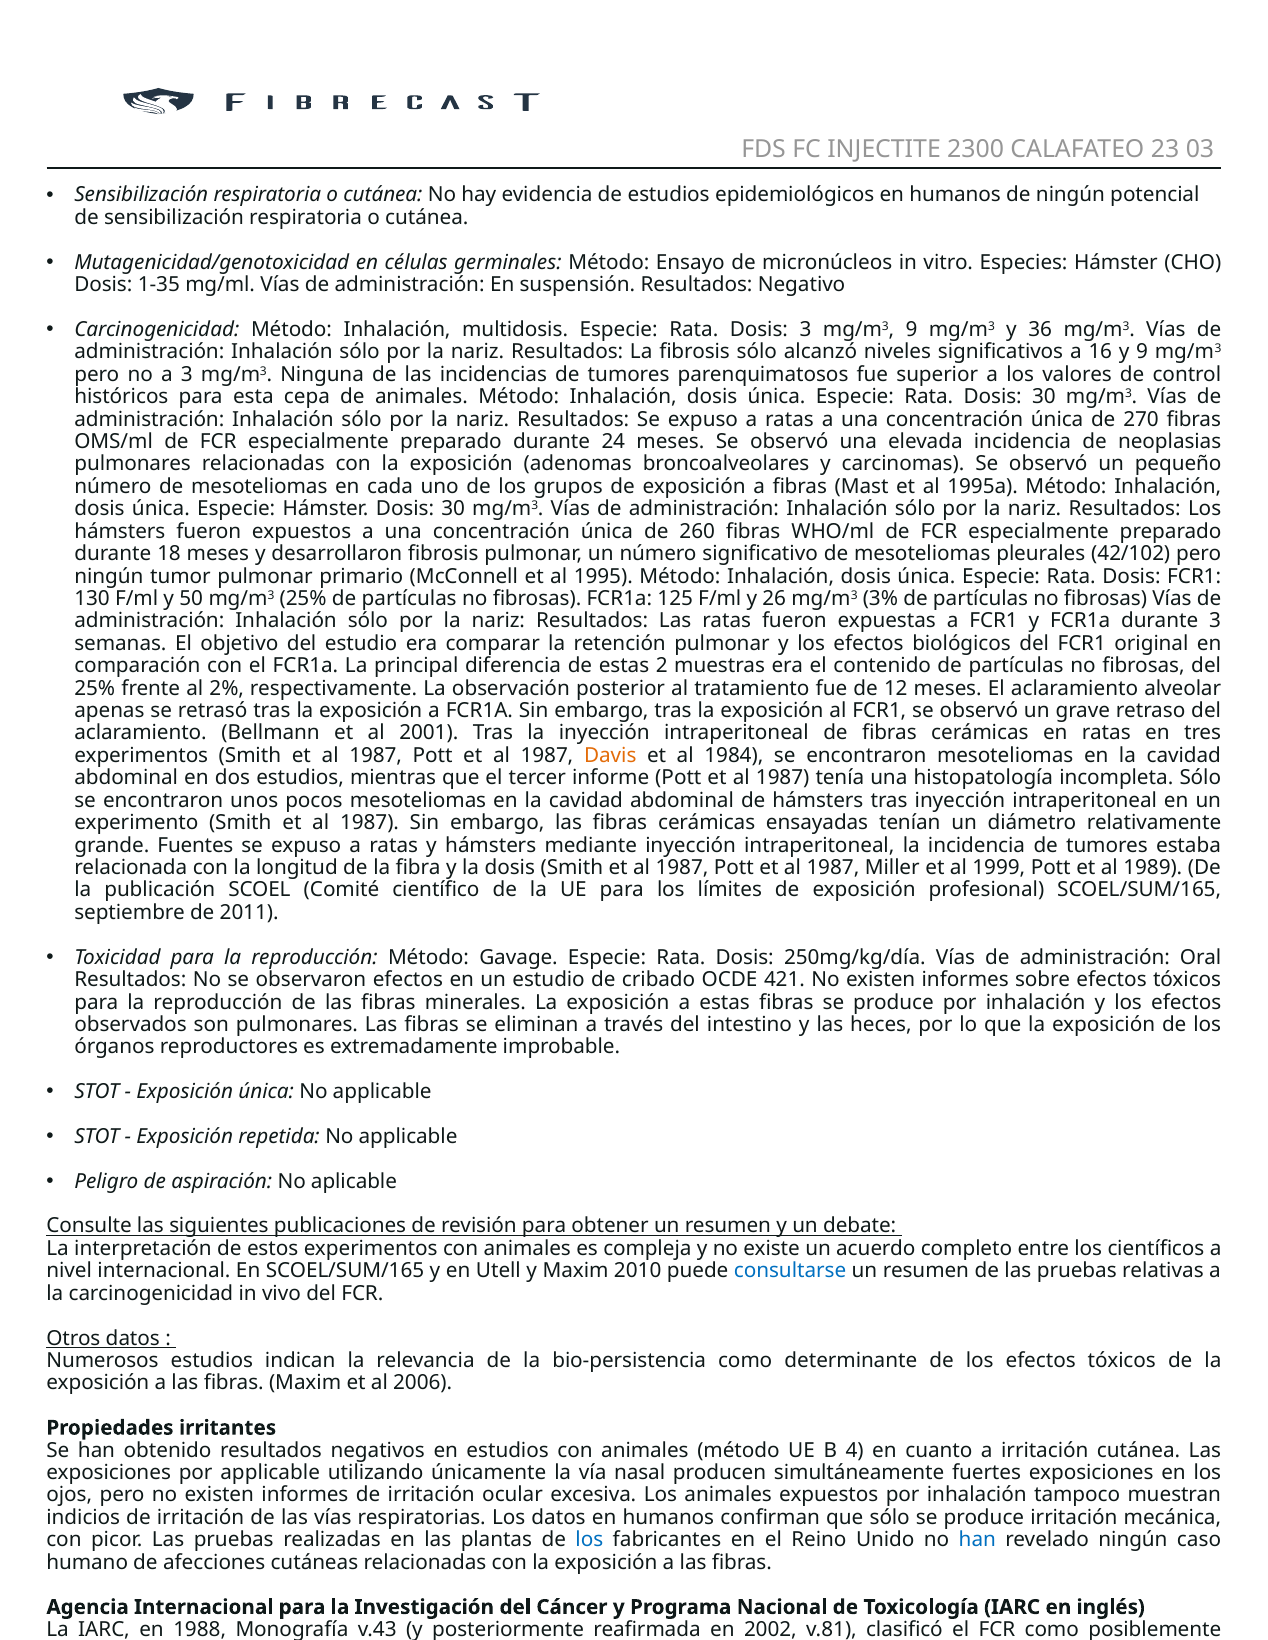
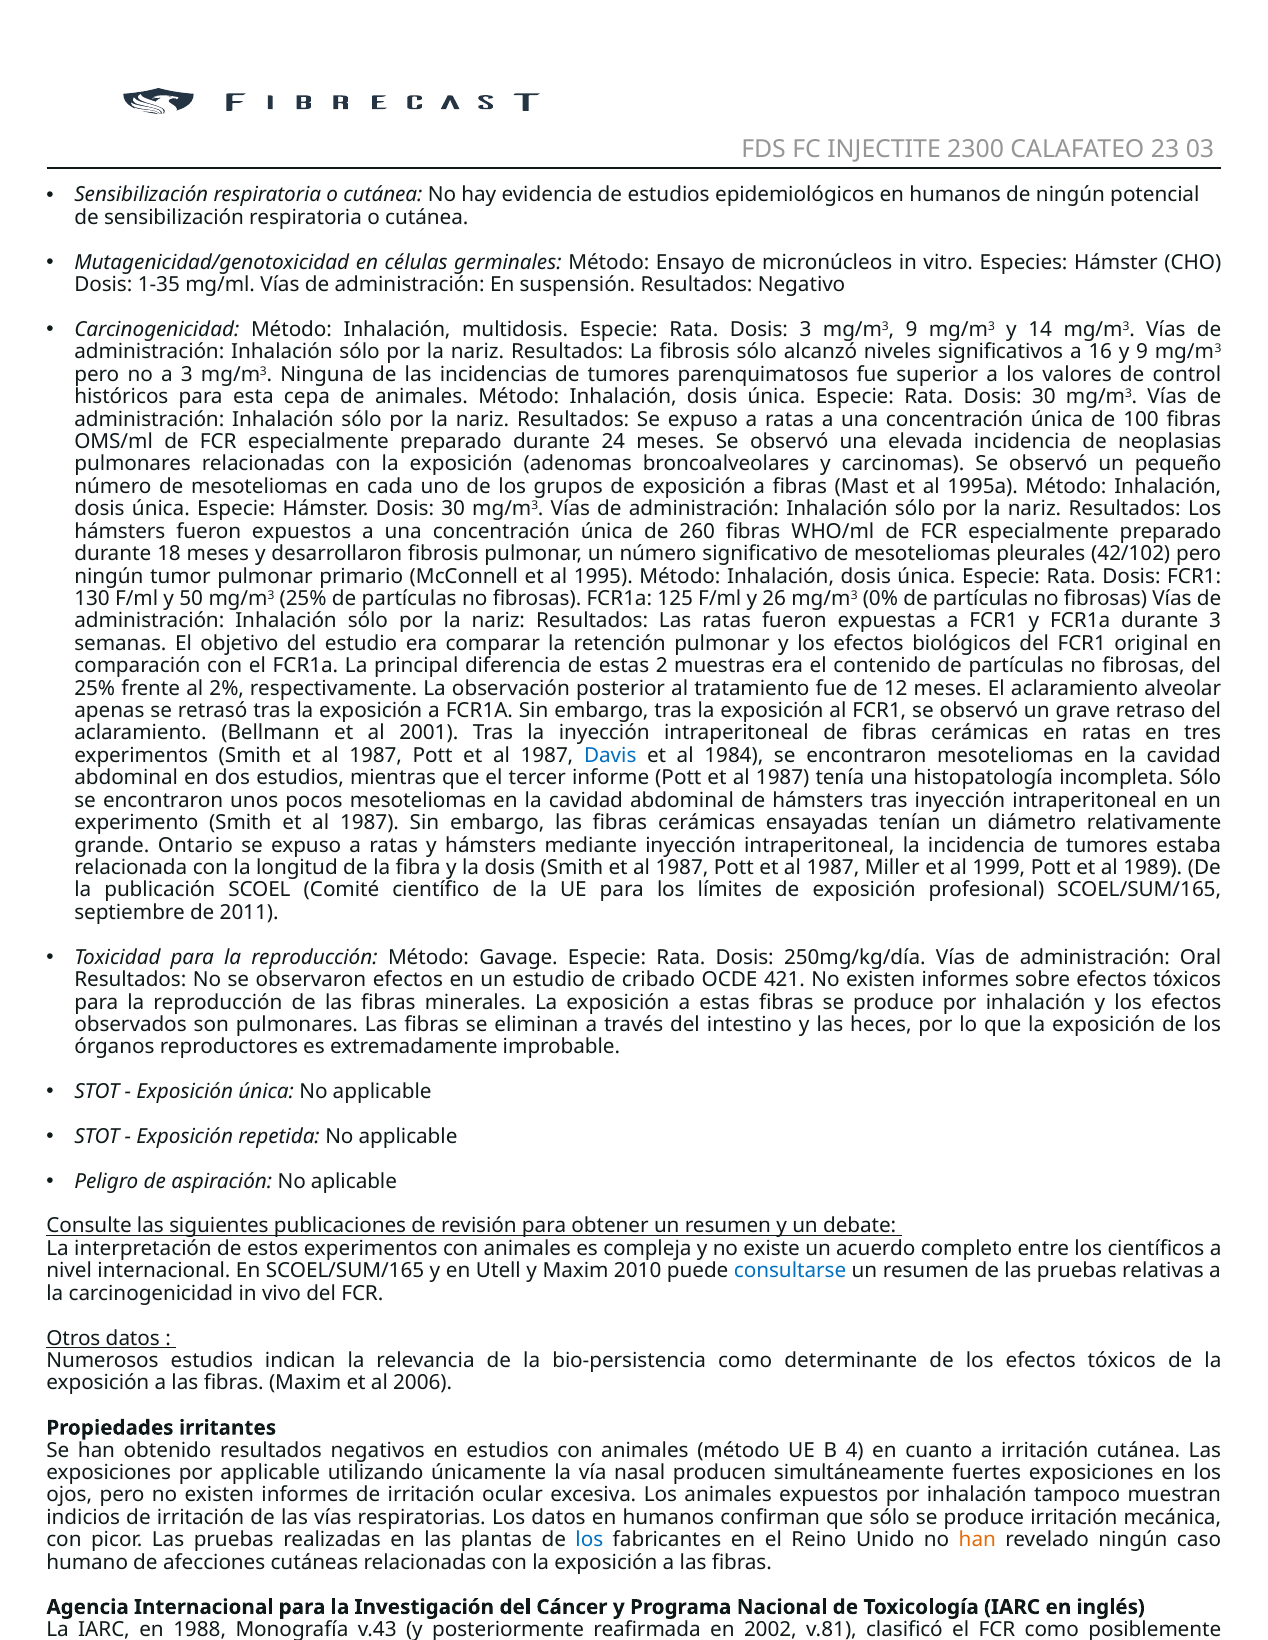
36: 36 -> 14 (1040, 330)
270: 270 -> 100 (1141, 419)
3%: 3% -> 0% (880, 599)
Davis colour: orange -> blue (610, 756)
Fuentes: Fuentes -> Ontario (195, 846)
han colour: blue -> orange (977, 1541)
